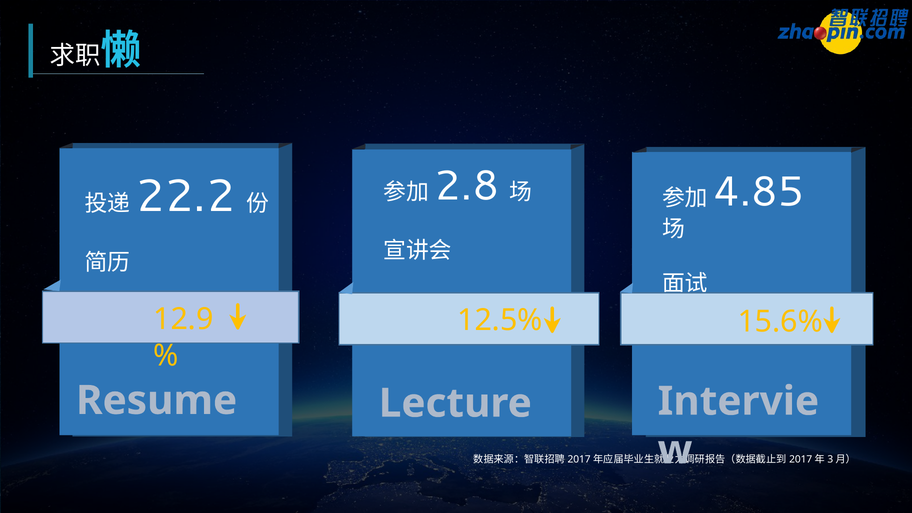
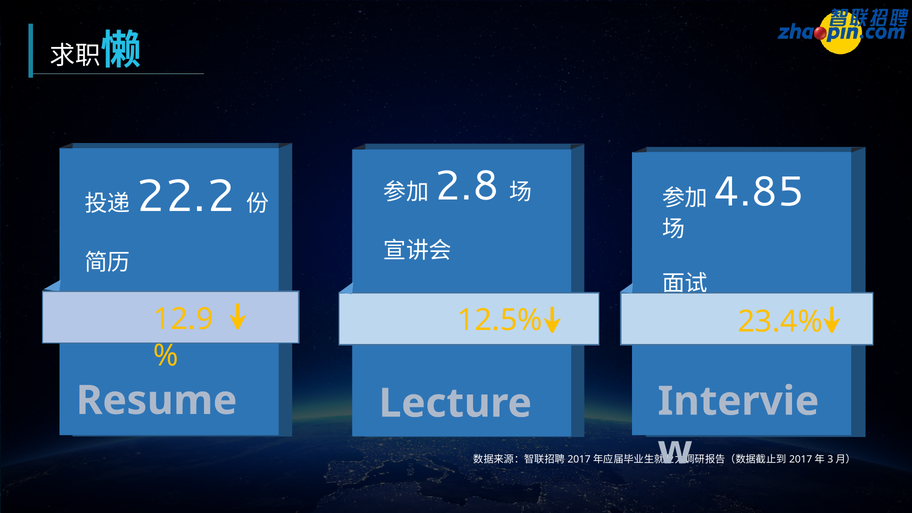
15.6%: 15.6% -> 23.4% (780, 322)
